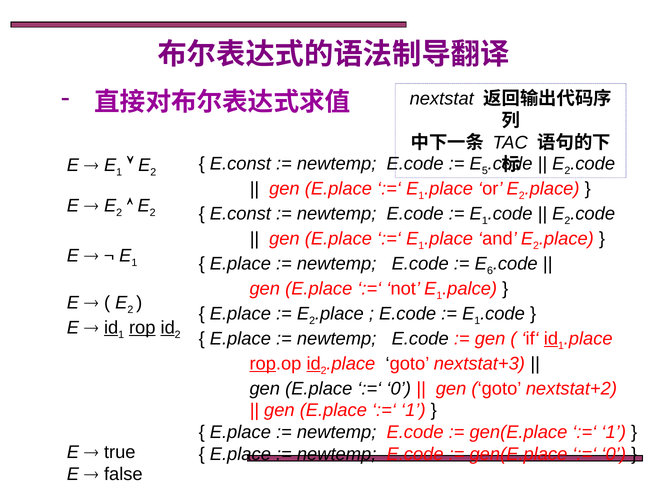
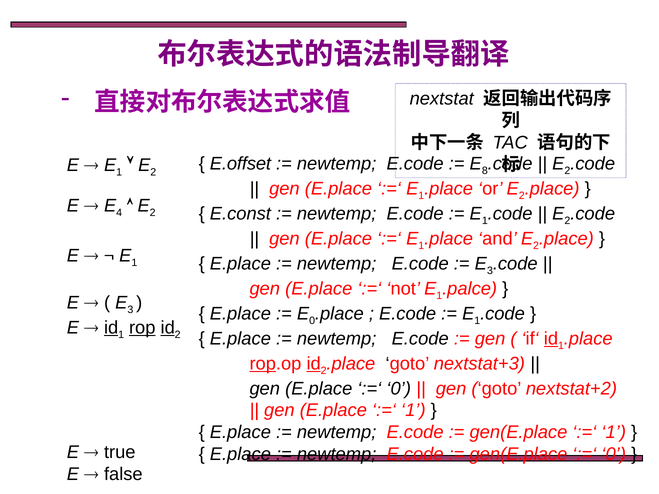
E.const: E.const -> E.offset (240, 164)
5: 5 -> 8 (485, 171)
2: 2 -> 4 (119, 213)
6: 6 -> 3 (490, 271)
2: 2 -> 3 (130, 310)
2: 2 -> 0 (312, 321)
